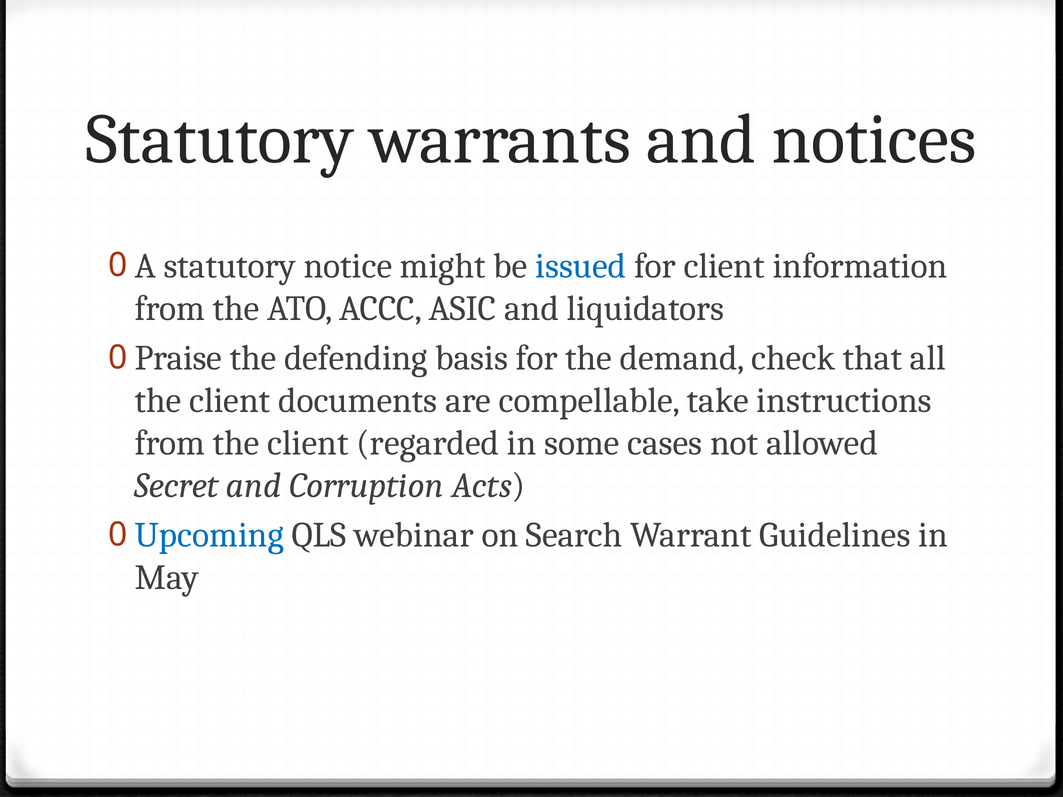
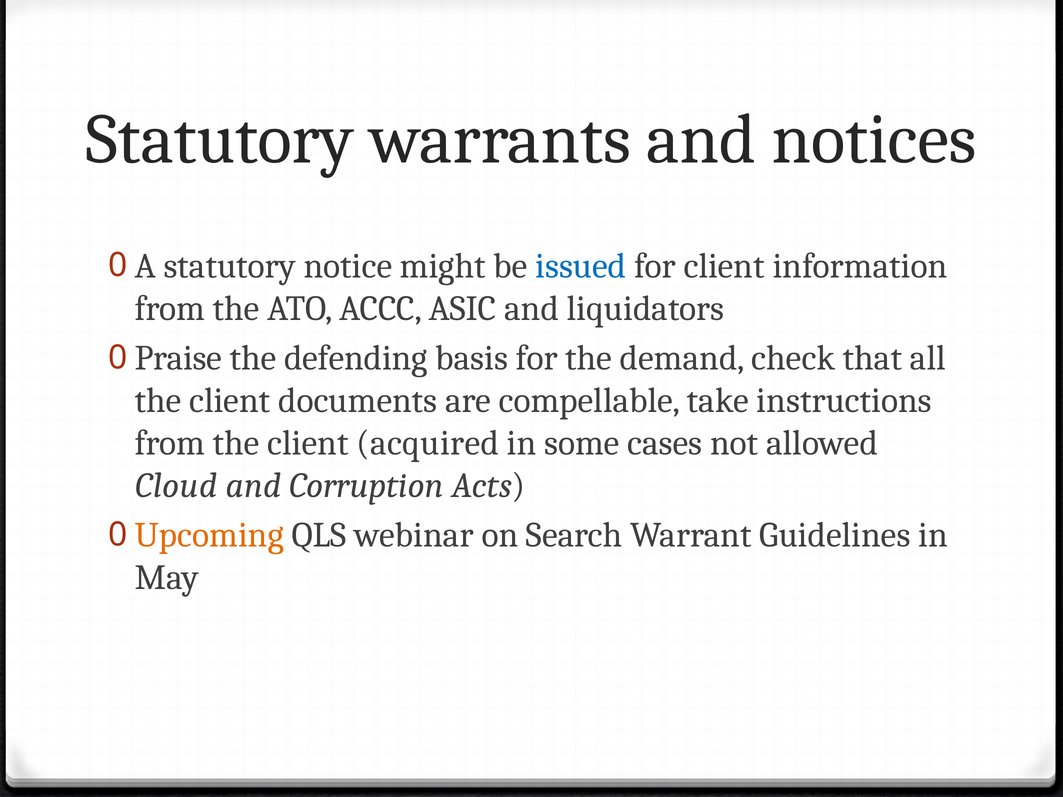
regarded: regarded -> acquired (428, 443)
Secret: Secret -> Cloud (176, 486)
Upcoming colour: blue -> orange (209, 535)
